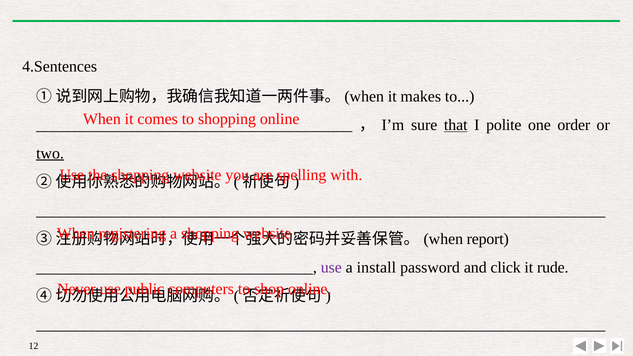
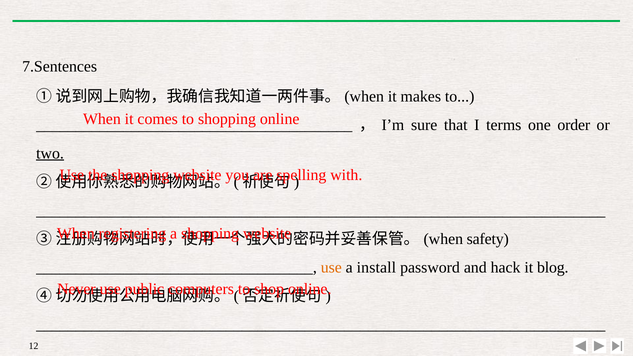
4.Sentences: 4.Sentences -> 7.Sentences (60, 67)
that underline: present -> none (456, 125)
polite: polite -> terms (504, 125)
report: report -> safety (488, 239)
use colour: purple -> orange (331, 267)
click: click -> hack (506, 267)
rude: rude -> blog (553, 267)
